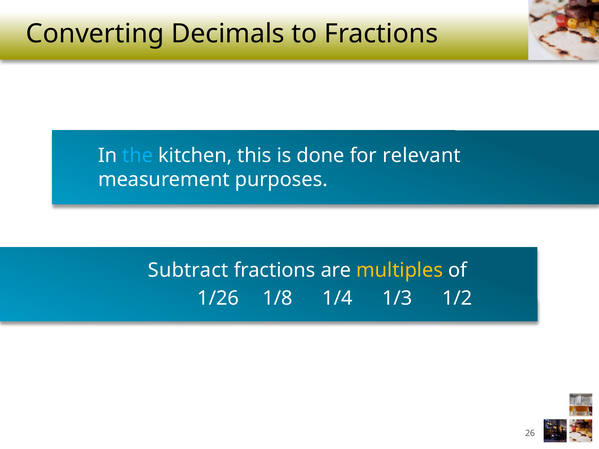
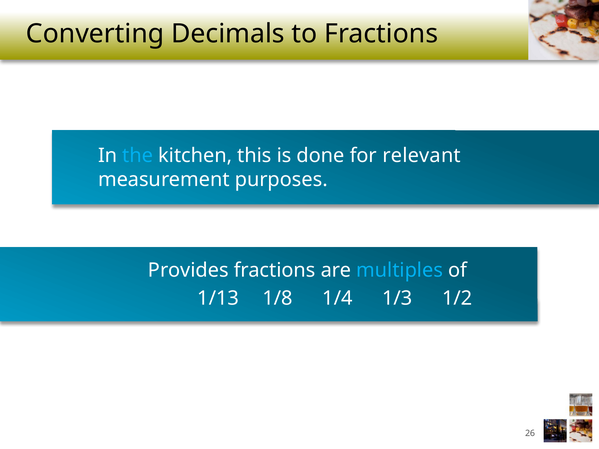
Subtract: Subtract -> Provides (188, 270)
multiples colour: yellow -> light blue (400, 270)
1/26: 1/26 -> 1/13 (218, 298)
